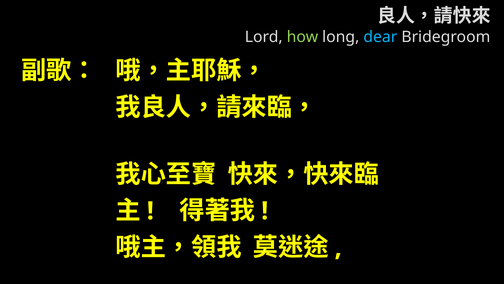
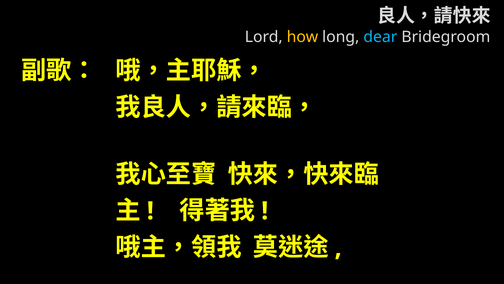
how colour: light green -> yellow (302, 37)
